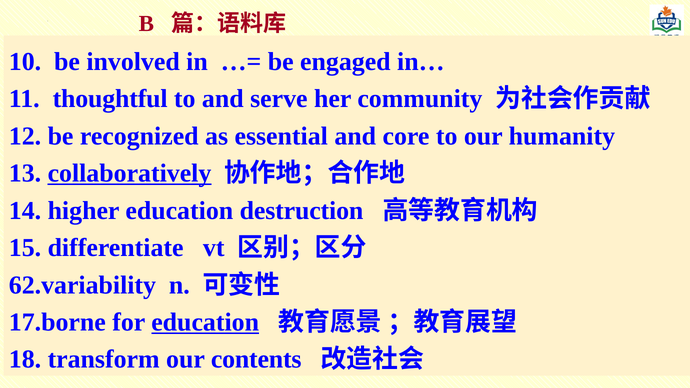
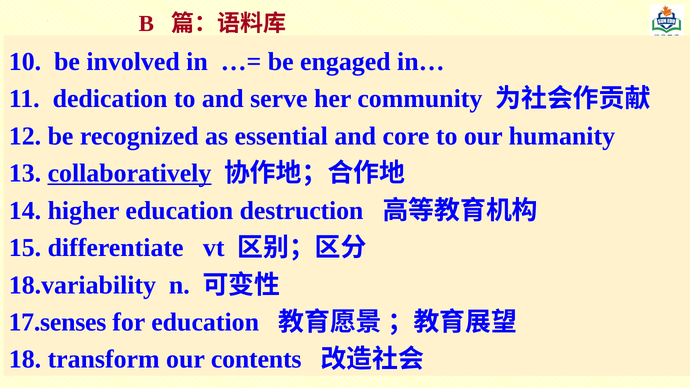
thoughtful: thoughtful -> dedication (110, 99)
62.variability: 62.variability -> 18.variability (82, 285)
17.borne: 17.borne -> 17.senses (57, 322)
education underline: present -> none (205, 322)
